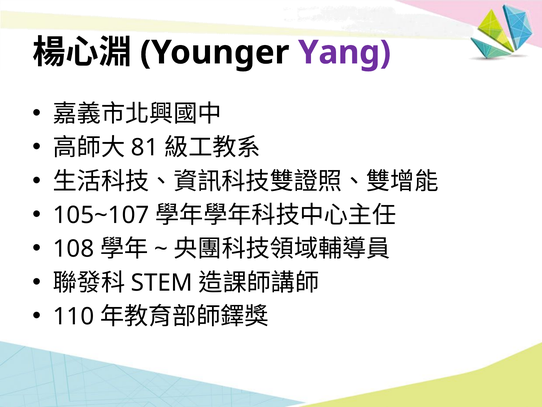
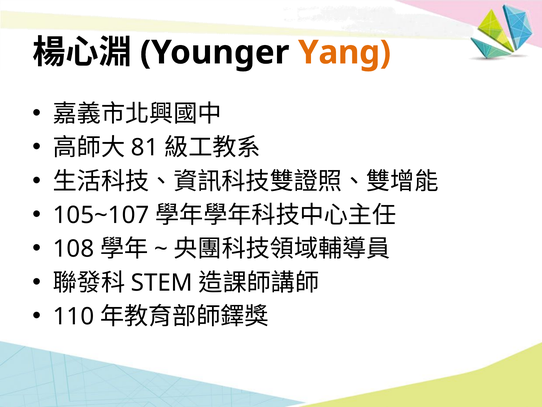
Yang colour: purple -> orange (344, 52)
